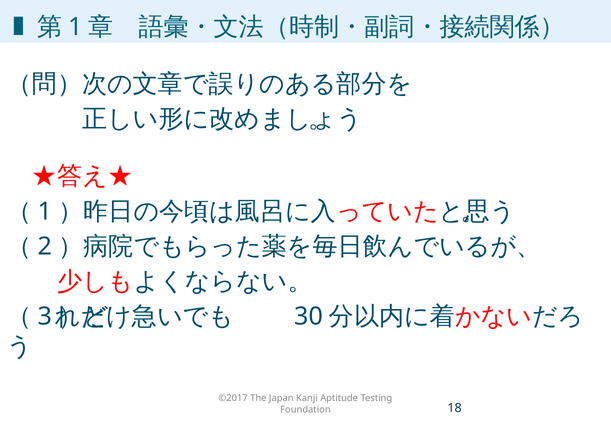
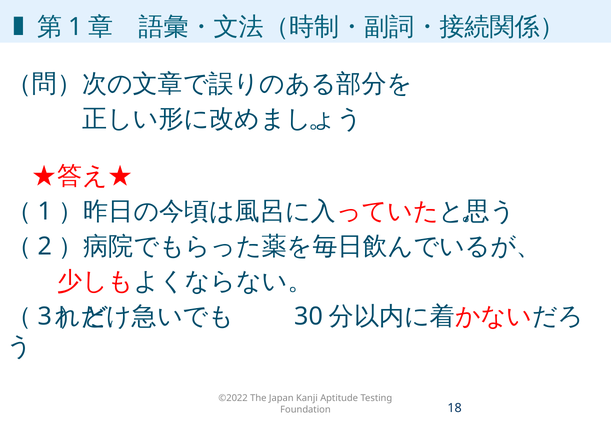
©2017: ©2017 -> ©2022 (233, 398)
